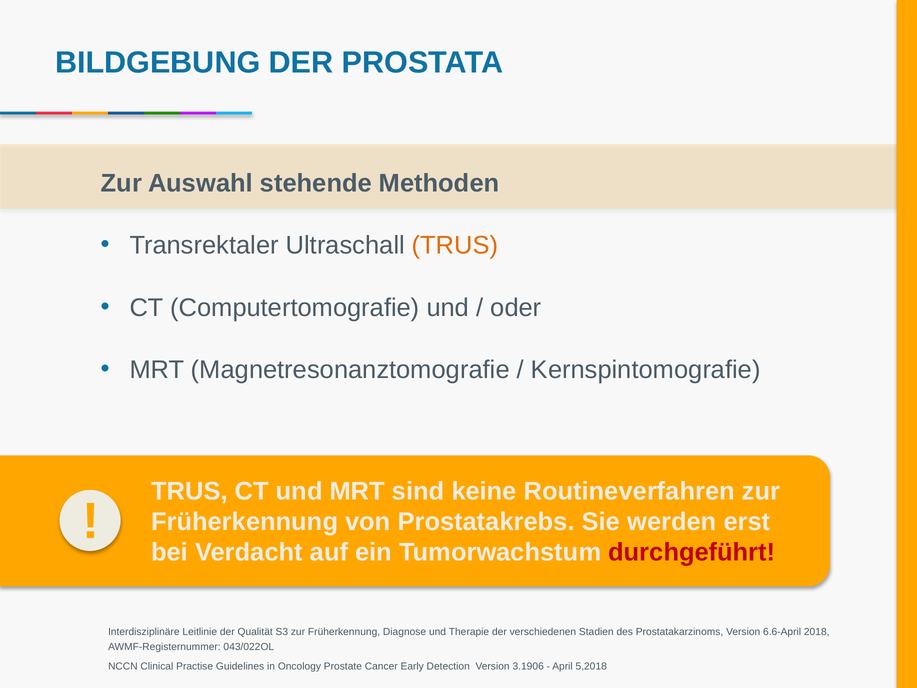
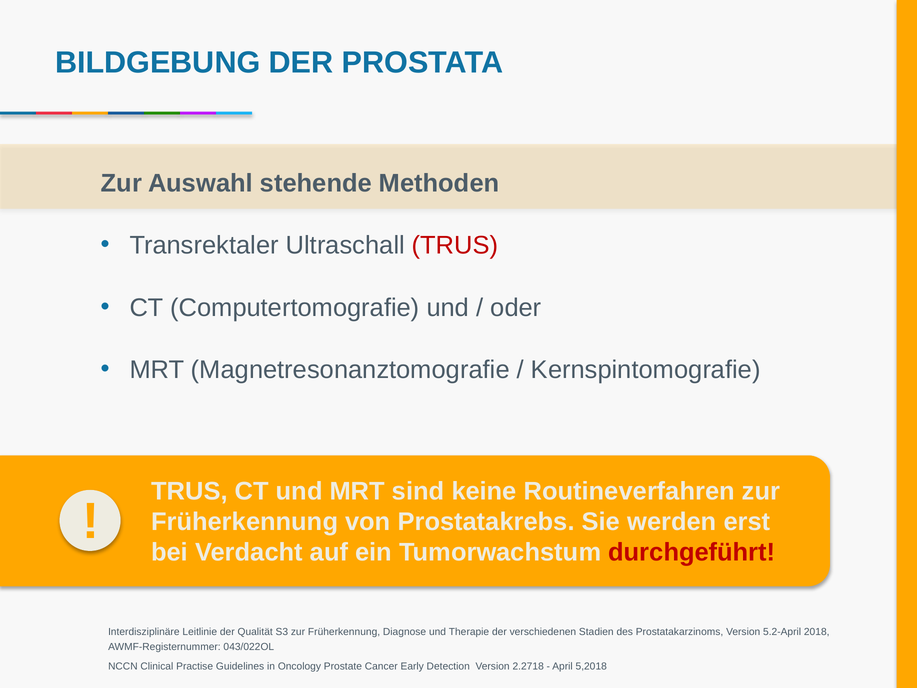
TRUS colour: orange -> red (455, 245)
6.6-April: 6.6-April -> 5.2-April (782, 632)
3.1906: 3.1906 -> 2.2718 (528, 666)
